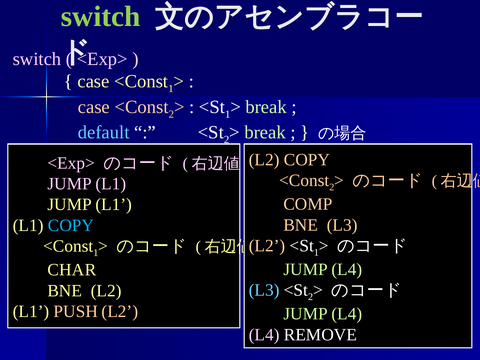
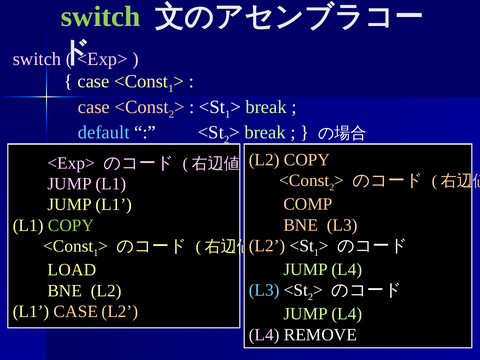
COPY colour: light blue -> light green (71, 225)
CHAR: CHAR -> LOAD (72, 270)
L1 PUSH: PUSH -> CASE (76, 311)
